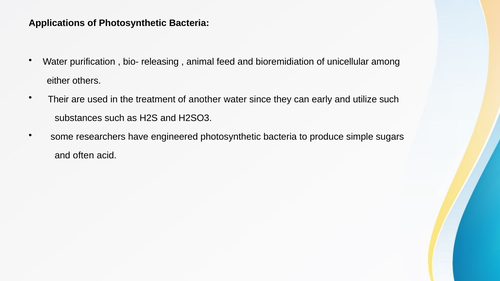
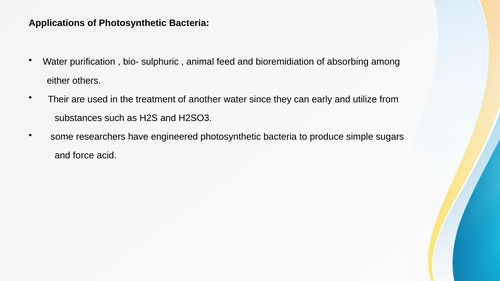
releasing: releasing -> sulphuric (160, 62)
unicellular: unicellular -> absorbing (348, 62)
utilize such: such -> from (389, 99)
often: often -> force (83, 156)
